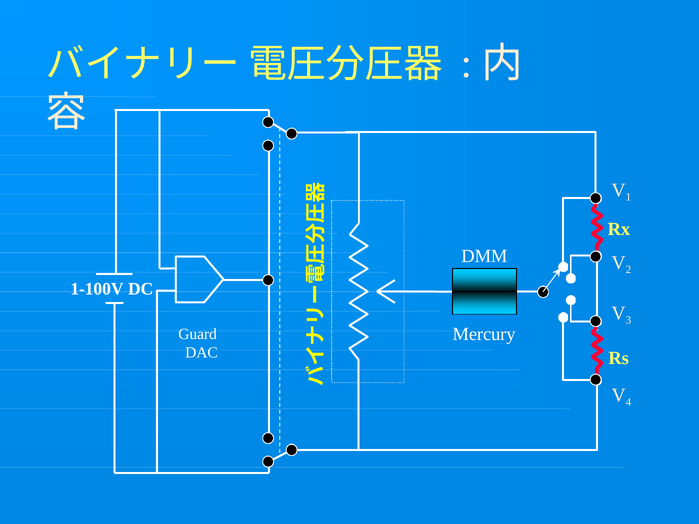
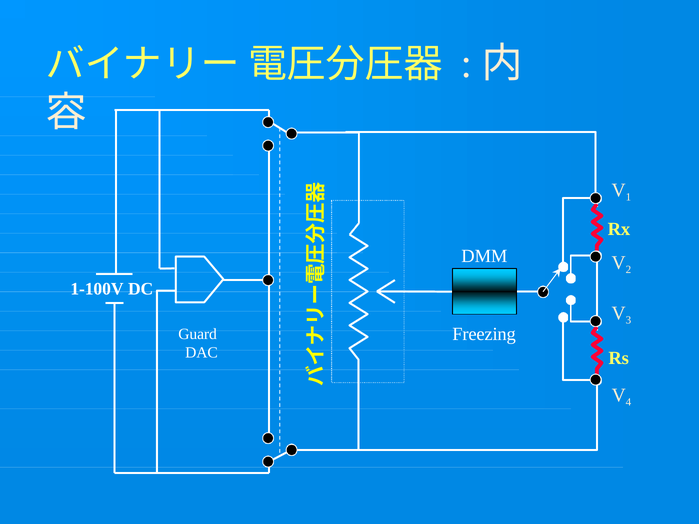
Mercury: Mercury -> Freezing (484, 334)
